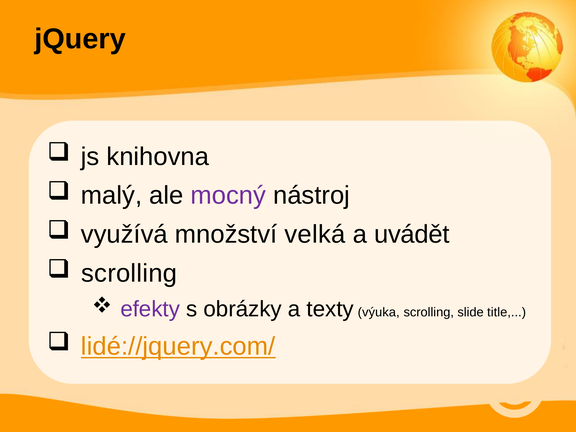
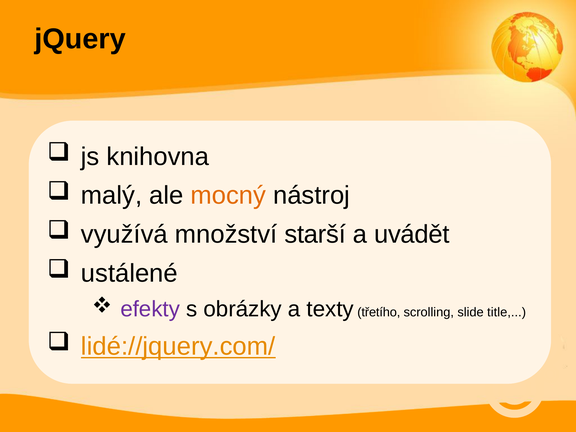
mocný colour: purple -> orange (228, 196)
velká: velká -> starší (315, 234)
scrolling: scrolling -> ustálené (129, 273)
výuka: výuka -> třetího (379, 312)
